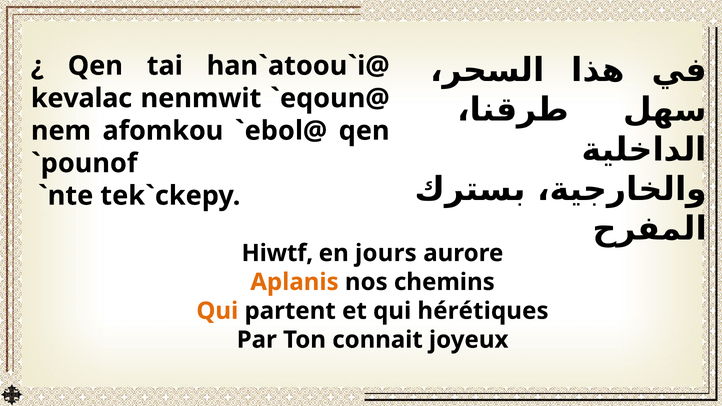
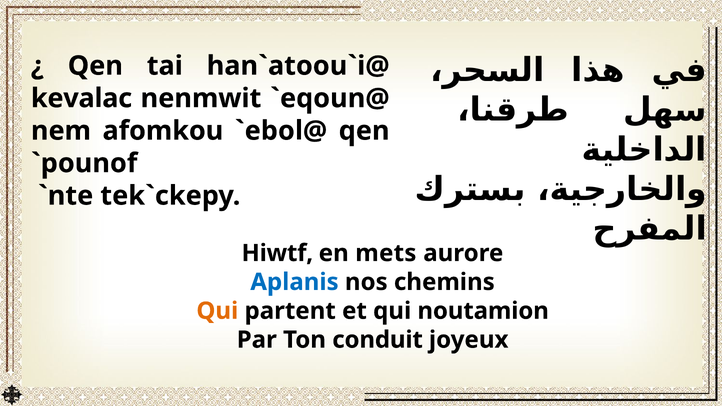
jours: jours -> mets (386, 253)
Aplanis colour: orange -> blue (294, 282)
hérétiques: hérétiques -> noutamion (483, 311)
connait: connait -> conduit (378, 340)
